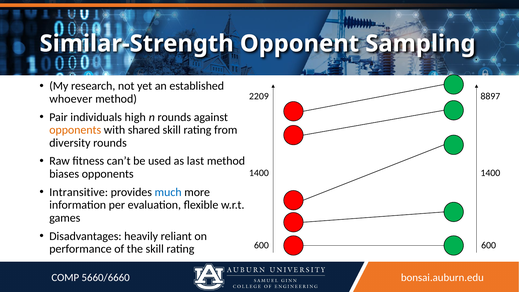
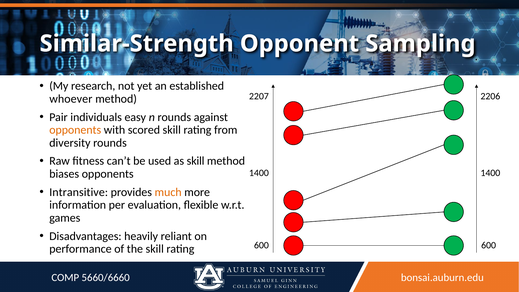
2209: 2209 -> 2207 (259, 96)
8897: 8897 -> 2206 (490, 96)
high: high -> easy (135, 117)
shared: shared -> scored (144, 130)
as last: last -> skill (196, 161)
much colour: blue -> orange (168, 192)
